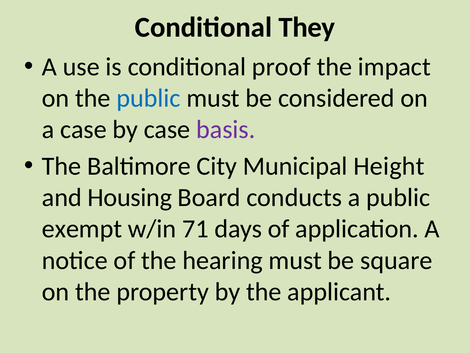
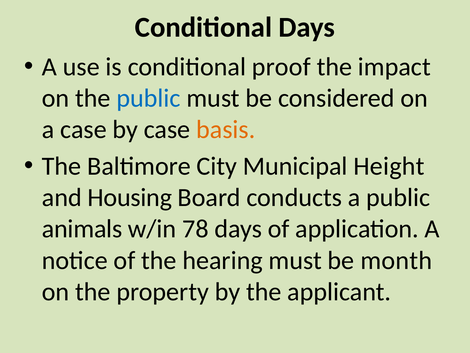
Conditional They: They -> Days (307, 27)
basis colour: purple -> orange (226, 129)
exempt: exempt -> animals (82, 229)
71: 71 -> 78 (195, 229)
square: square -> month (396, 260)
